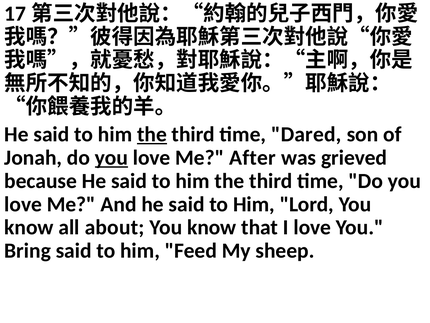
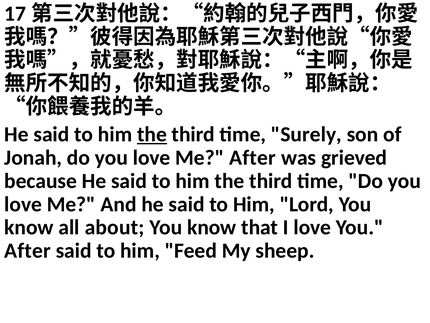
Dared: Dared -> Surely (306, 134)
you underline: present -> none (111, 157)
Bring: Bring -> After (27, 250)
